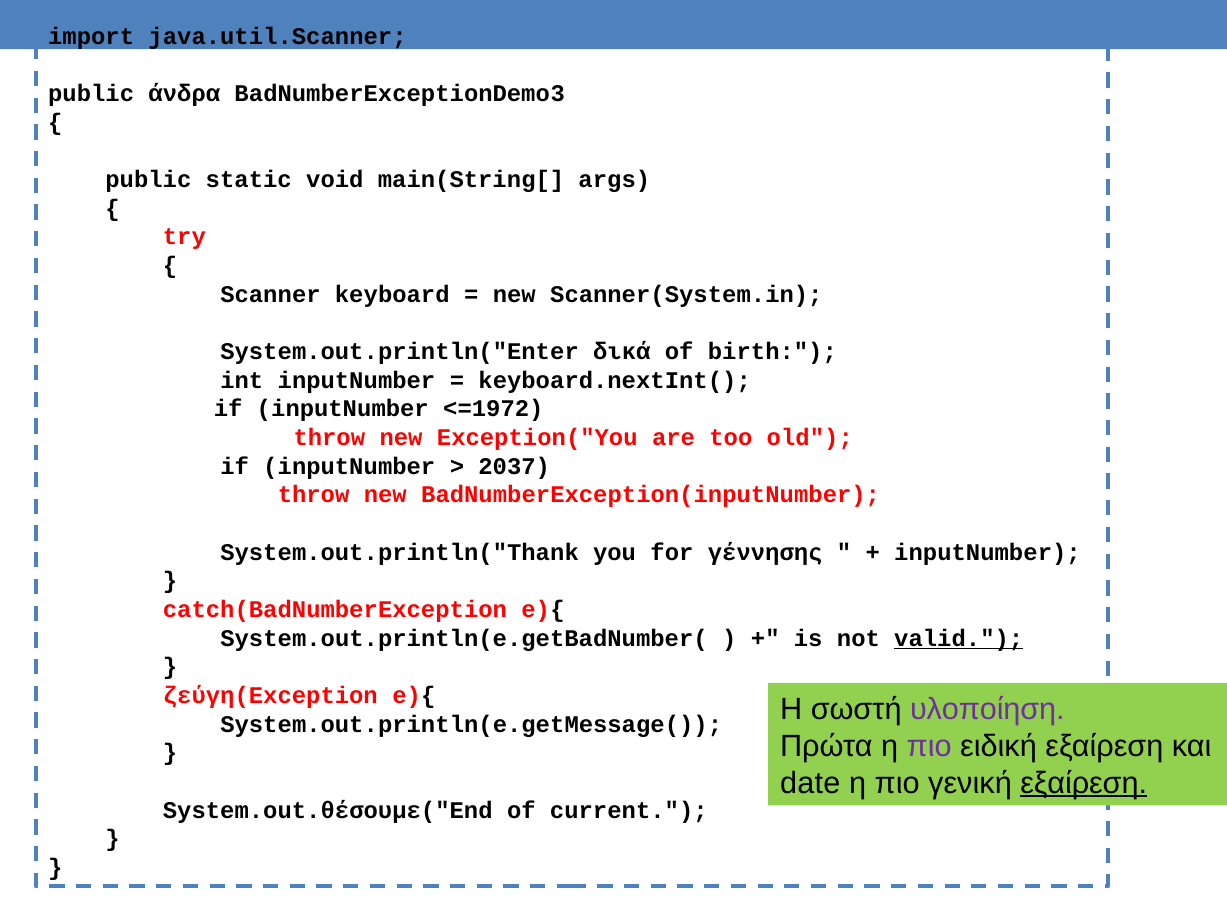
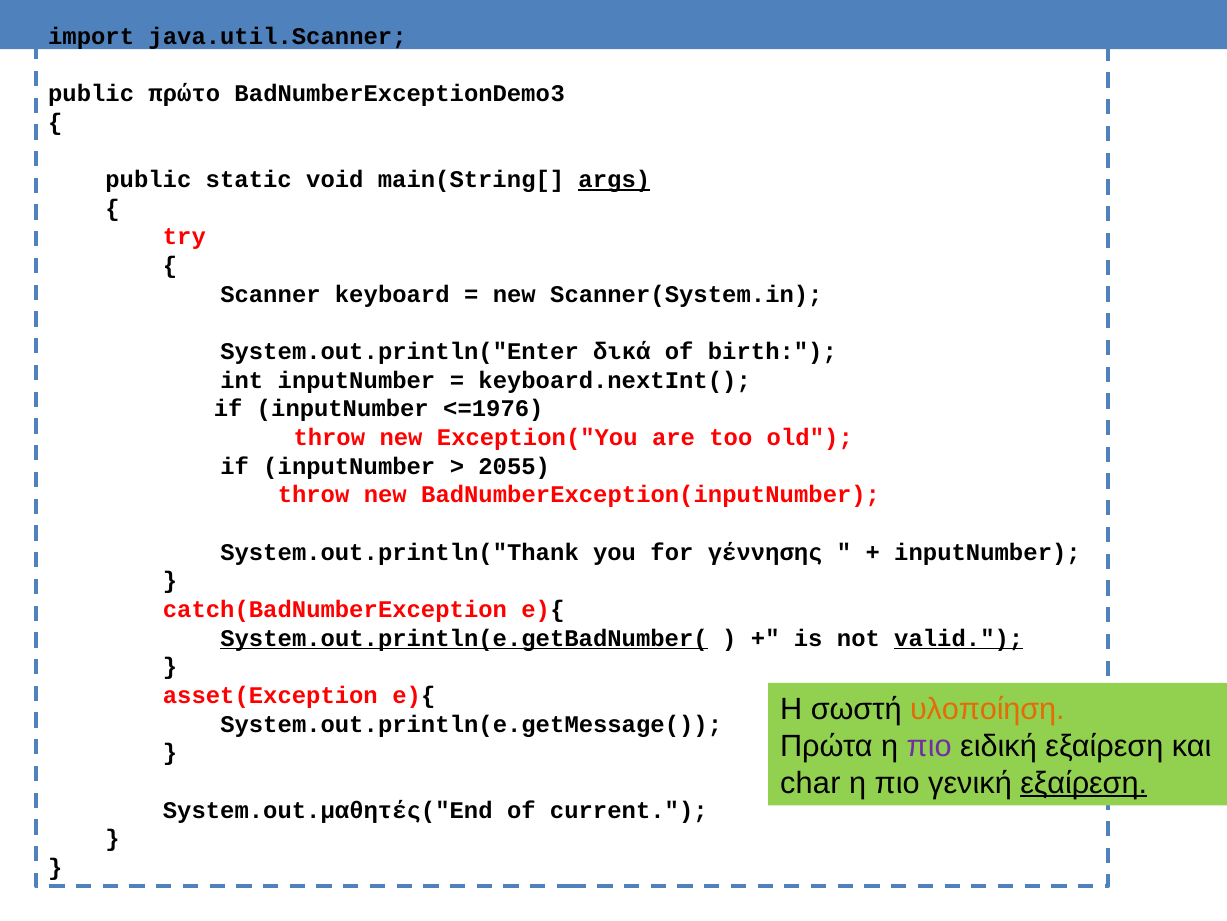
άνδρα: άνδρα -> πρώτο (184, 94)
args underline: none -> present (614, 179)
<=1972: <=1972 -> <=1976 (493, 409)
2037: 2037 -> 2055 (514, 466)
System.out.println(e.getBadNumber( underline: none -> present (464, 638)
ζεύγη(Exception: ζεύγη(Exception -> asset(Exception (270, 695)
υλοποίηση colour: purple -> orange (987, 709)
date: date -> char (810, 783)
System.out.θέσουμε("End: System.out.θέσουμε("End -> System.out.μαθητές("End (328, 810)
